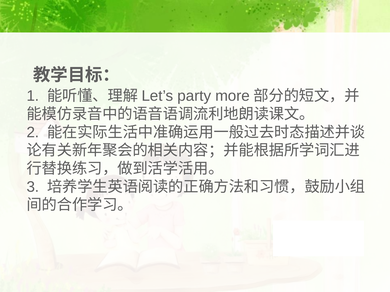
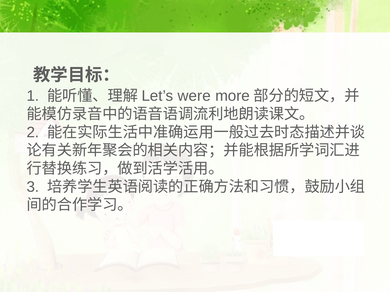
party: party -> were (194, 96)
